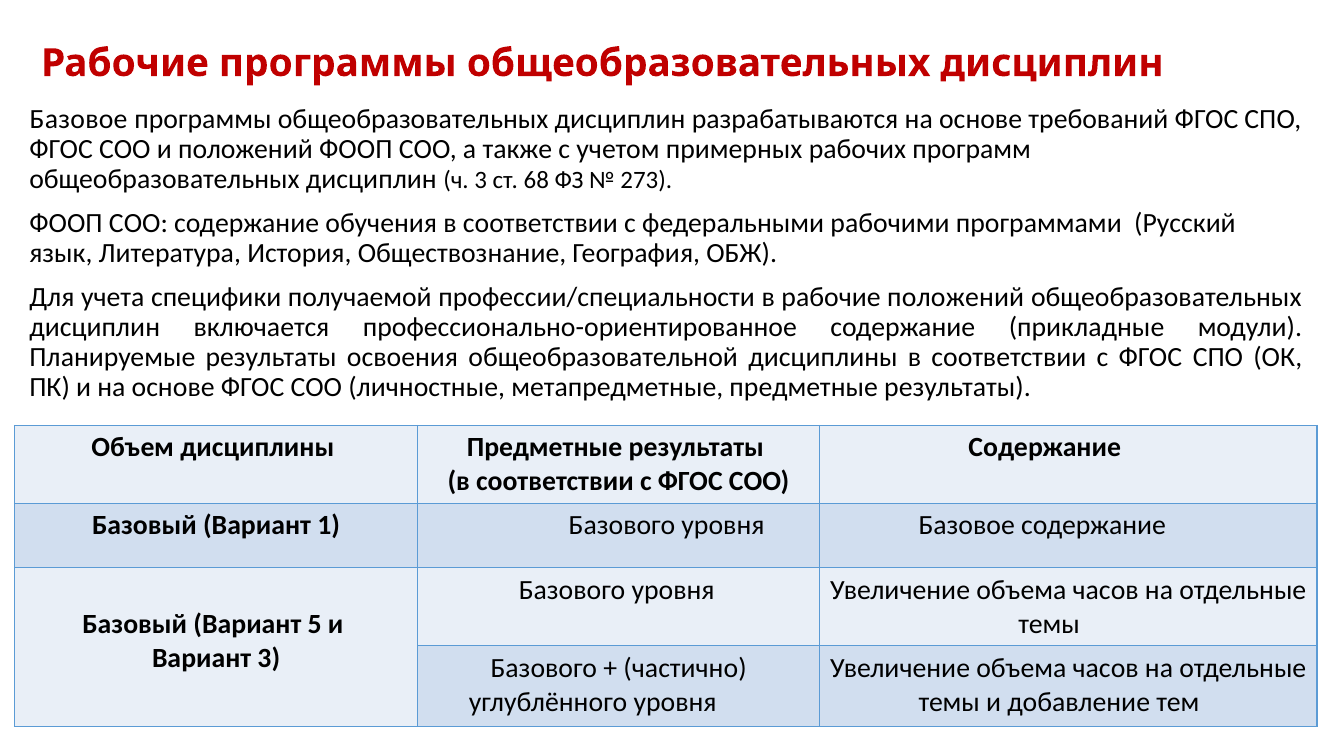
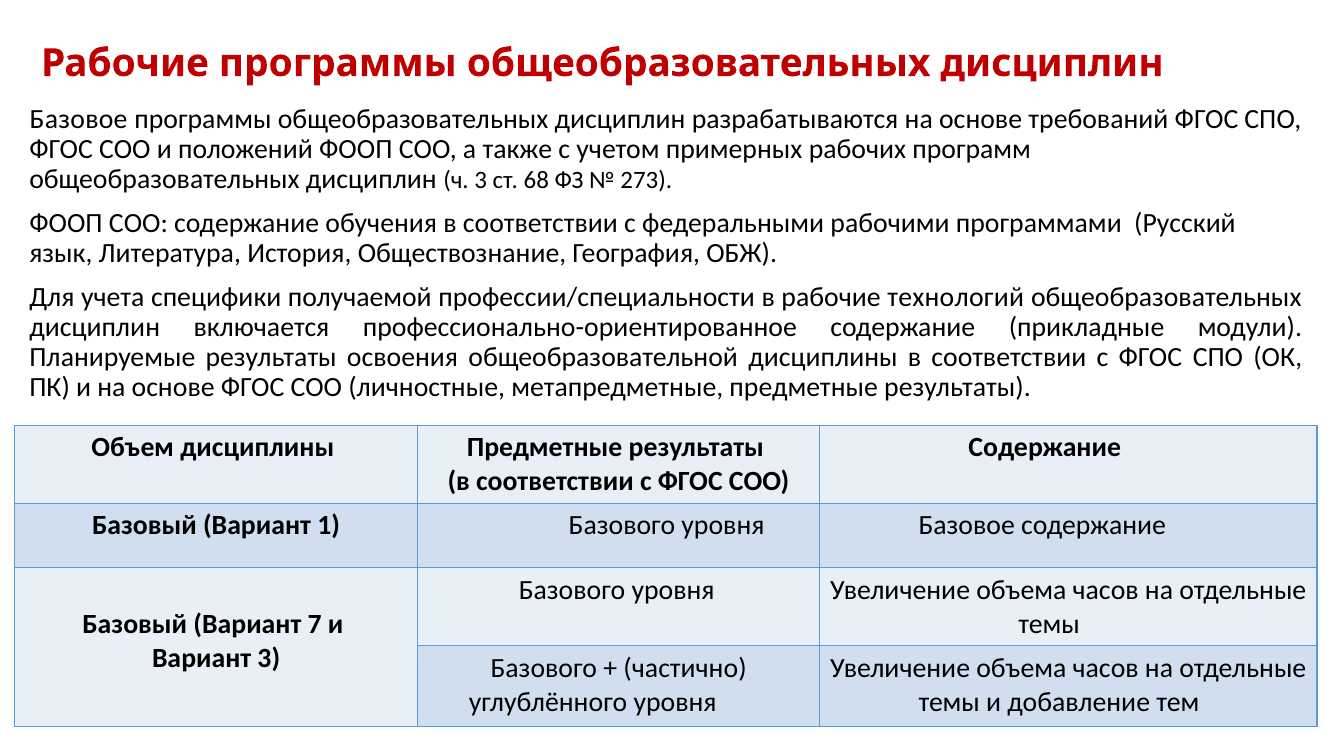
рабочие положений: положений -> технологий (956, 297)
5: 5 -> 7 (315, 624)
